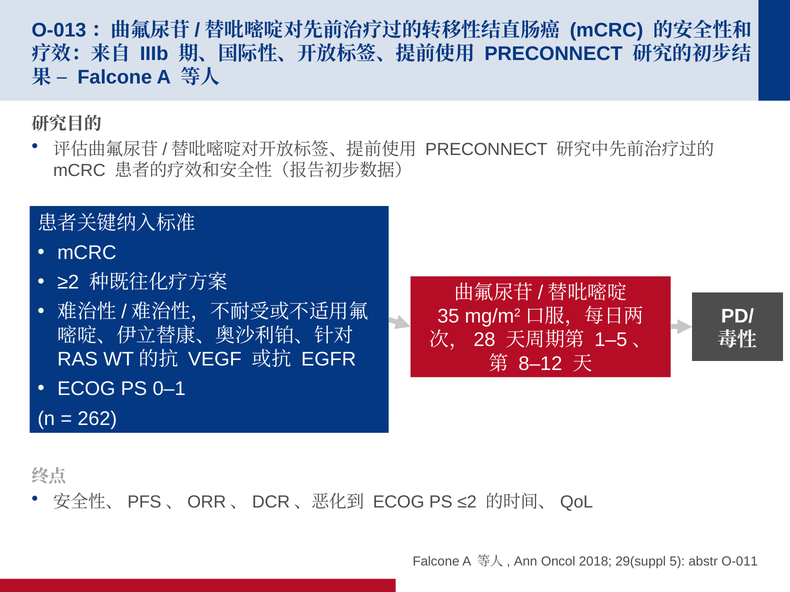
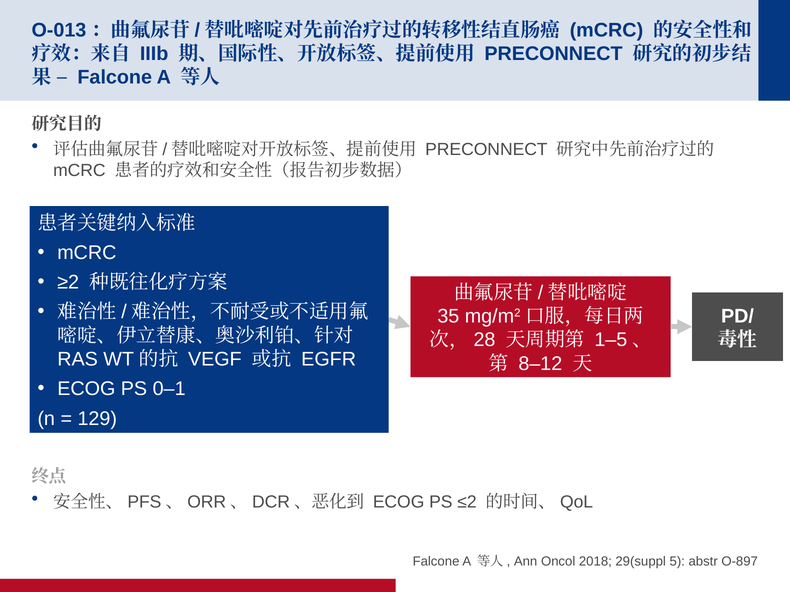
262: 262 -> 129 (97, 419)
O-011: O-011 -> O-897 (740, 562)
